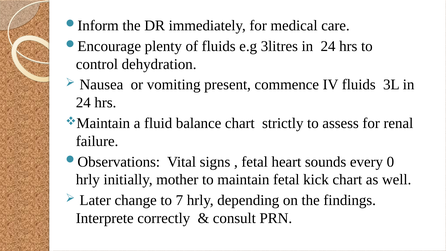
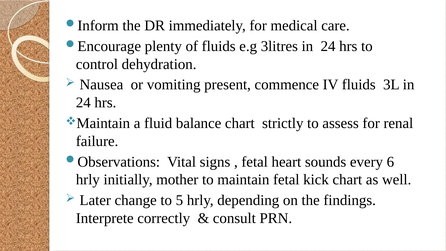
0: 0 -> 6 (390, 162)
7: 7 -> 5 (179, 200)
